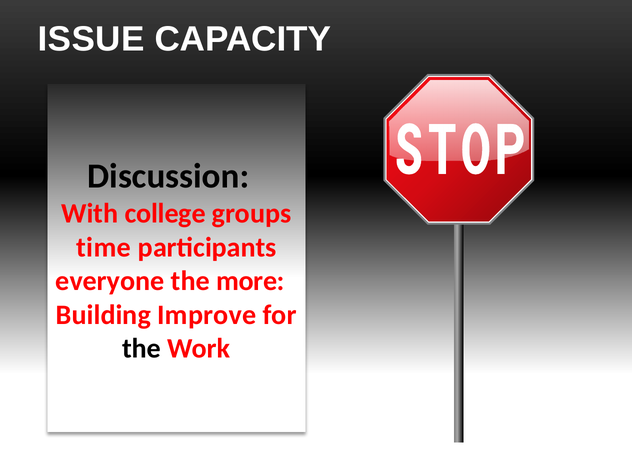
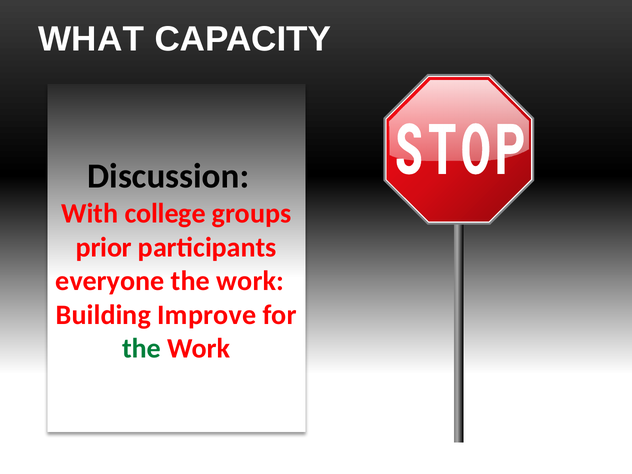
ISSUE: ISSUE -> WHAT (91, 39)
time: time -> prior (104, 247)
more: more -> work (250, 281)
the colour: black -> green (142, 349)
